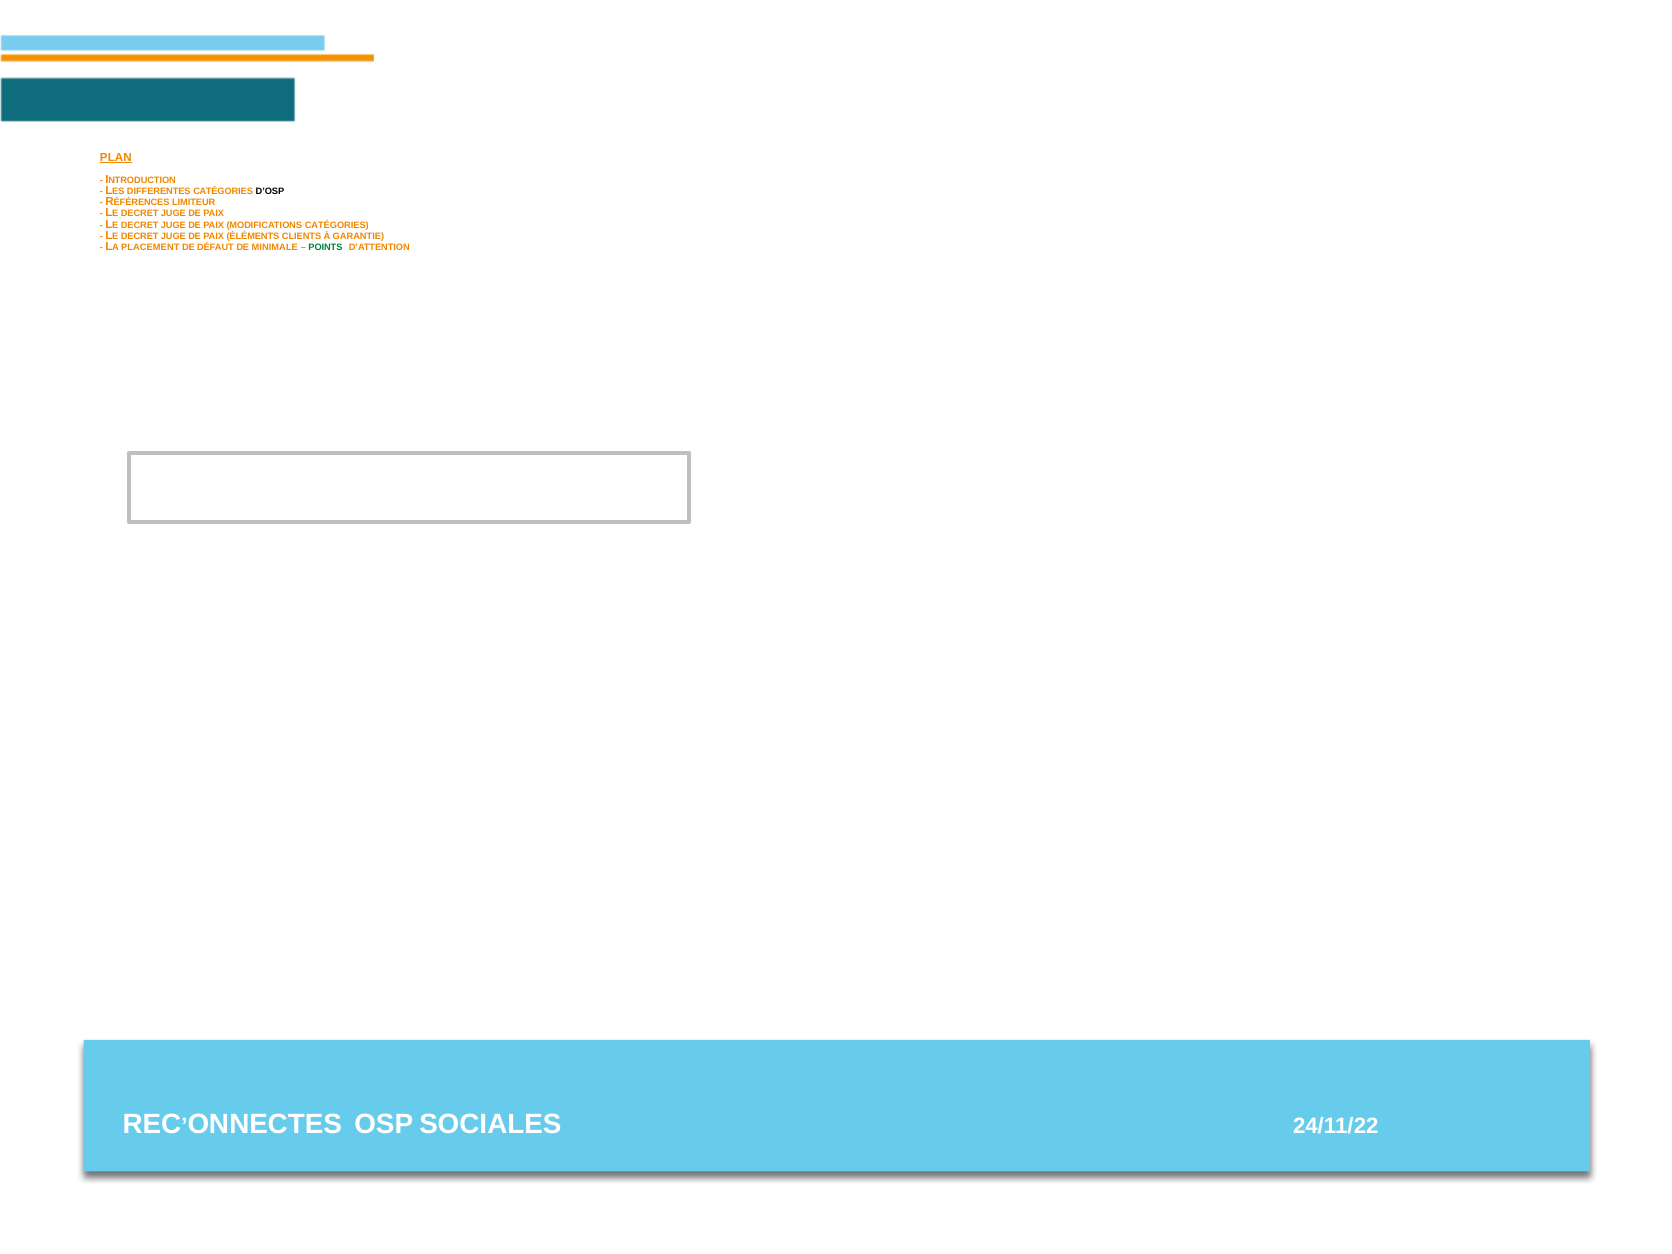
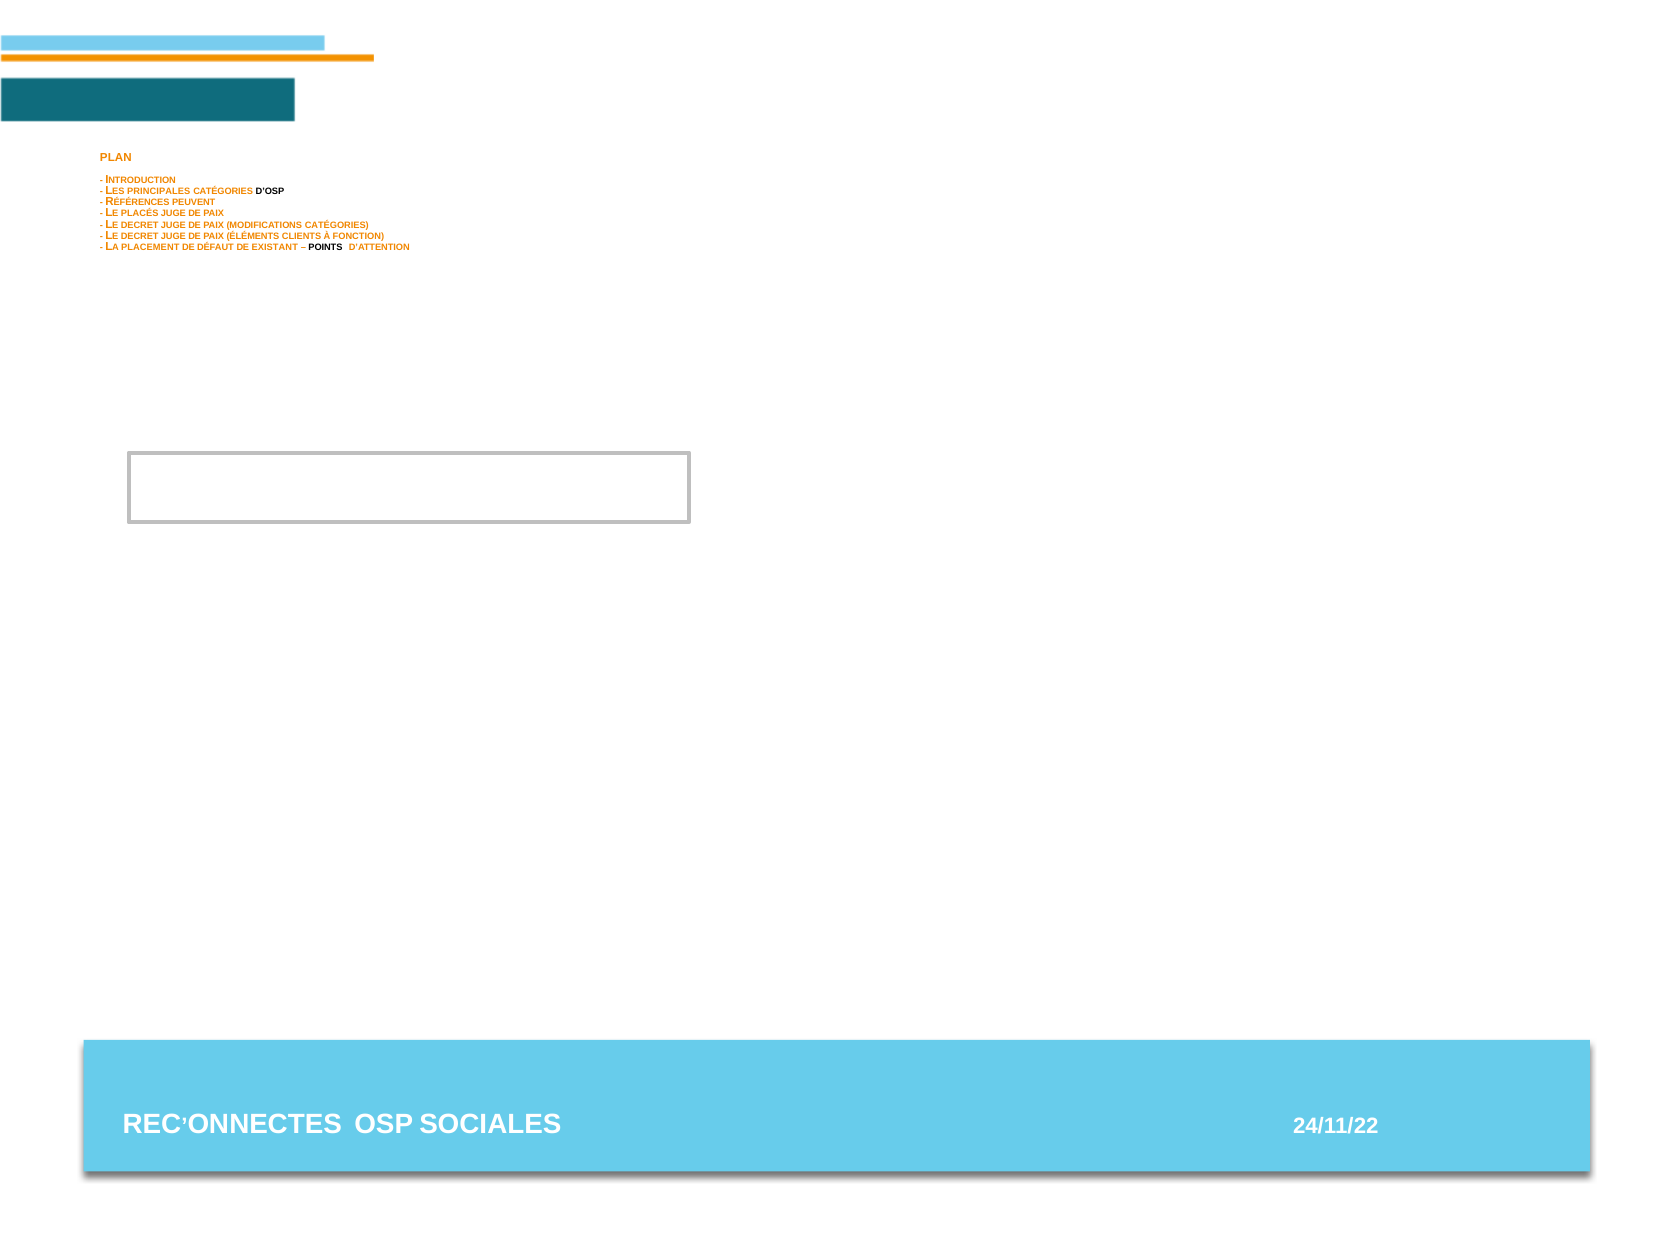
PLAN underline: present -> none (116, 157)
DIFFERENTES: DIFFERENTES -> PRINCIPALES (159, 192)
LIMITEUR: LIMITEUR -> PEUVENT (194, 203)
DECRET: DECRET -> PLACÉS (140, 214)
GARANTIE: GARANTIE -> FONCTION (358, 236)
MINIMALE: MINIMALE -> EXISTANT (275, 247)
POINTS colour: green -> black (325, 247)
